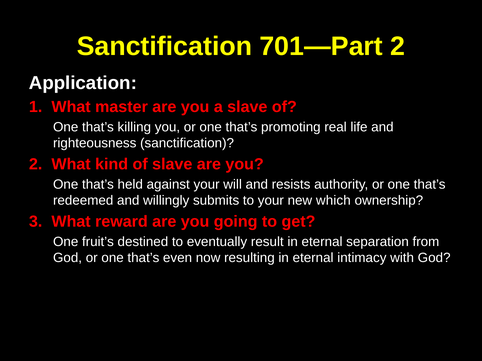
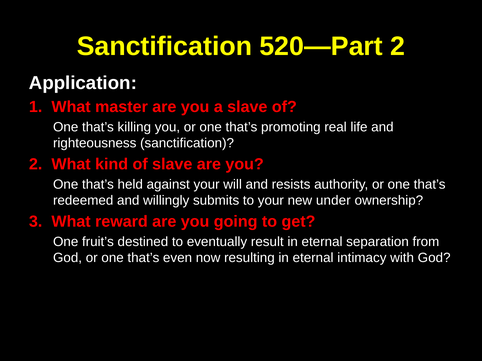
701—Part: 701—Part -> 520—Part (321, 46)
which: which -> under (333, 201)
